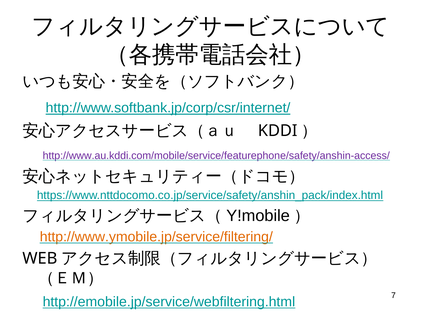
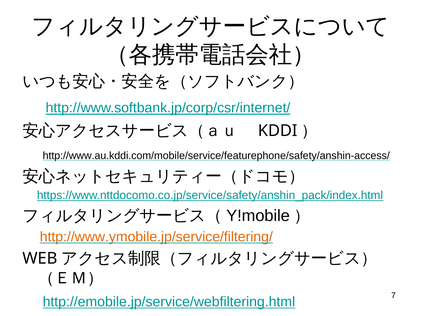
http://www.au.kddi.com/mobile/service/featurephone/safety/anshin-access/ colour: purple -> black (216, 155)
